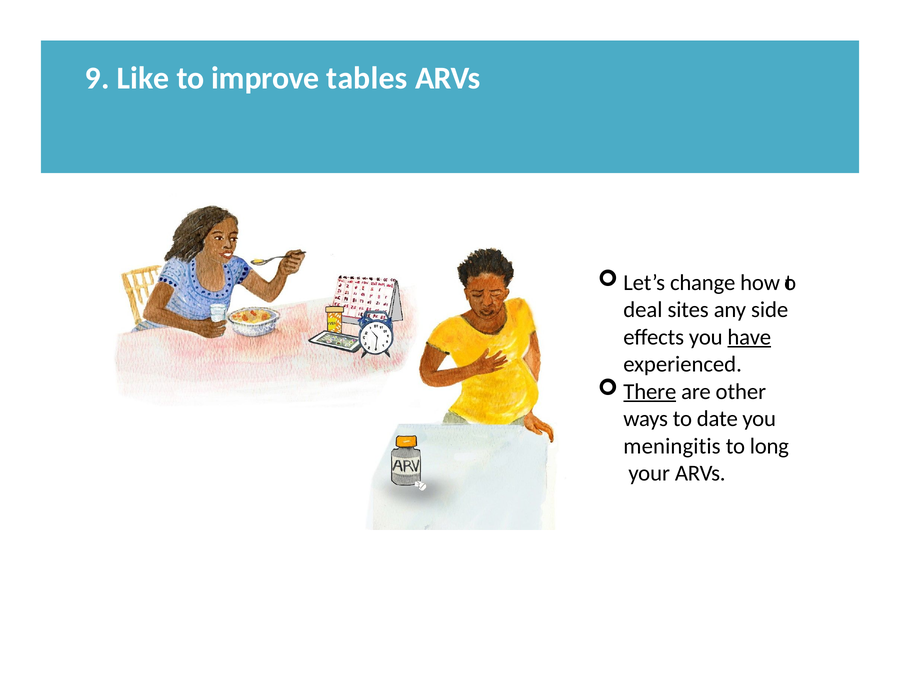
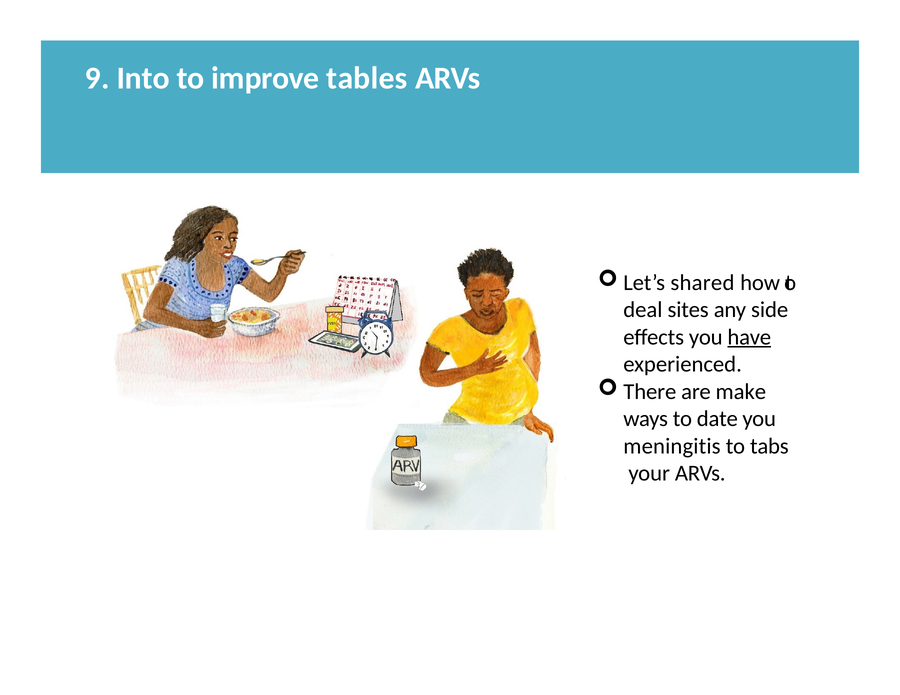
Like: Like -> Into (143, 78)
change: change -> shared (702, 283)
There underline: present -> none (650, 392)
other: other -> make (741, 392)
long: long -> tabs (769, 446)
